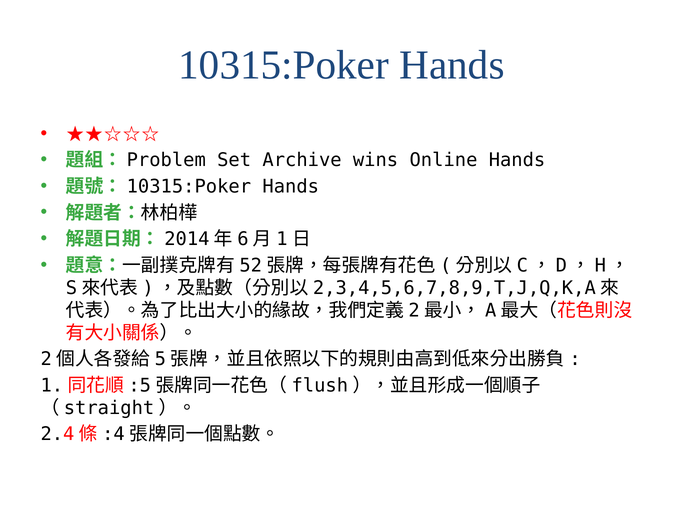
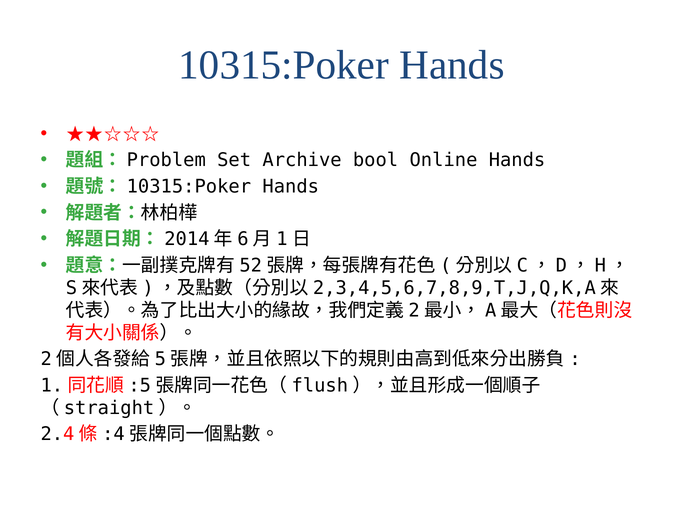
wins: wins -> bool (376, 160)
